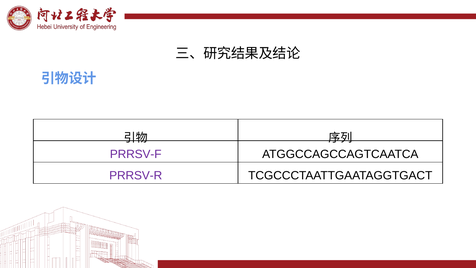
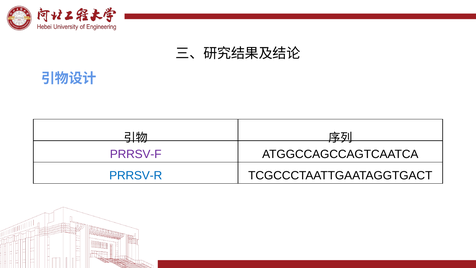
PRRSV-R colour: purple -> blue (136, 175)
